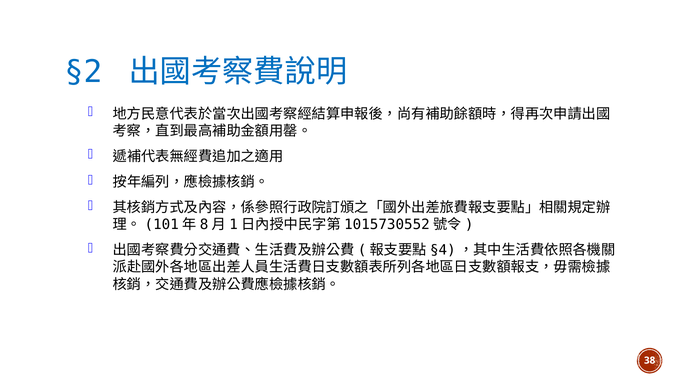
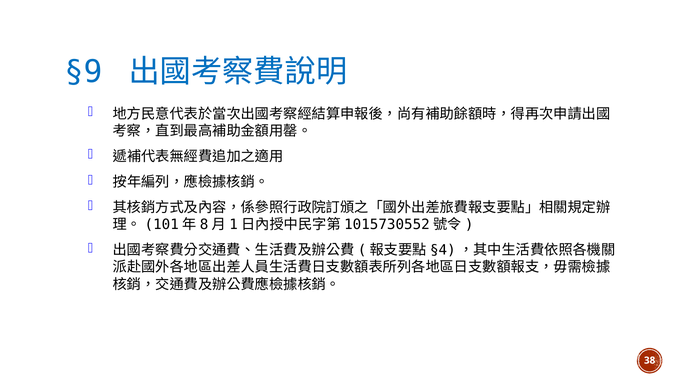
§2: §2 -> §9 (84, 72)
